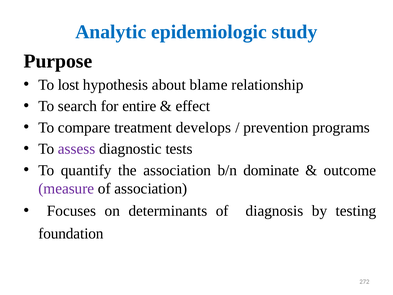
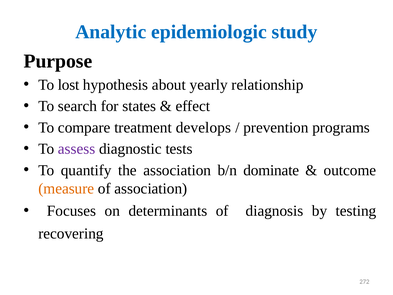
blame: blame -> yearly (209, 85)
entire: entire -> states (139, 106)
measure colour: purple -> orange (66, 188)
foundation: foundation -> recovering (71, 233)
